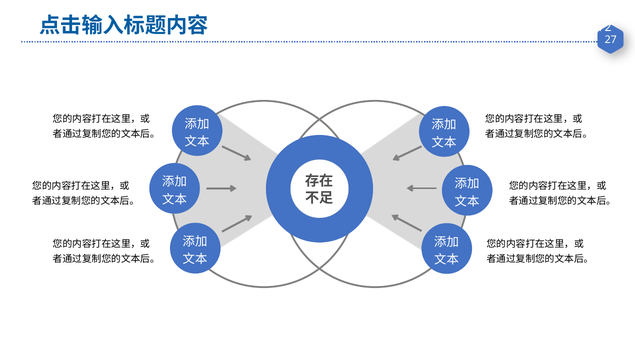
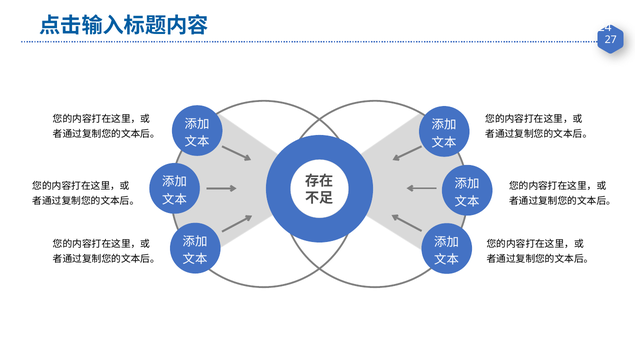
72: 72 -> 24 (605, 28)
